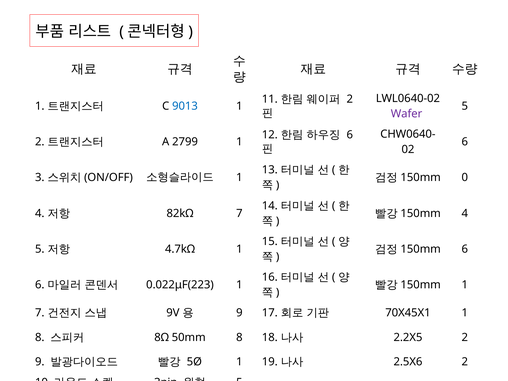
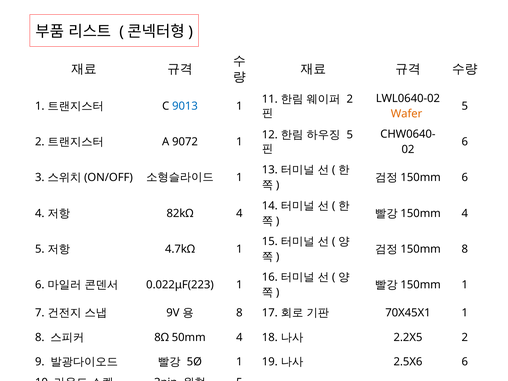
Wafer colour: purple -> orange (407, 114)
6: 6 -> 5 (350, 135)
2799: 2799 -> 9072 (185, 142)
0: 0 -> 6 (465, 178)
82kΩ 7: 7 -> 4 (239, 213)
6: 6 -> 8 (465, 249)
9: 9 -> 8 (239, 313)
50mm 8: 8 -> 4 (239, 337)
2.5X6 2: 2 -> 6 (465, 362)
